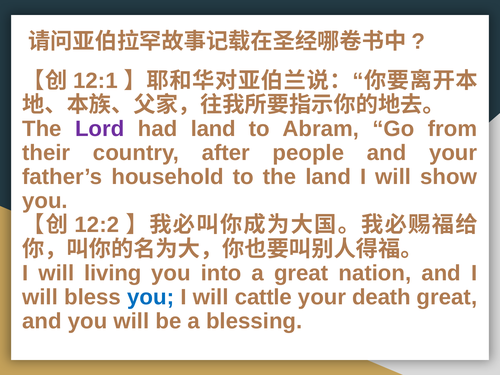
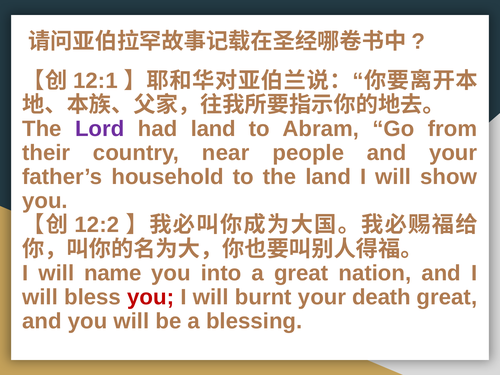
after: after -> near (226, 153)
living: living -> name (113, 273)
you colour: blue -> red (151, 297)
cattle: cattle -> burnt (263, 297)
